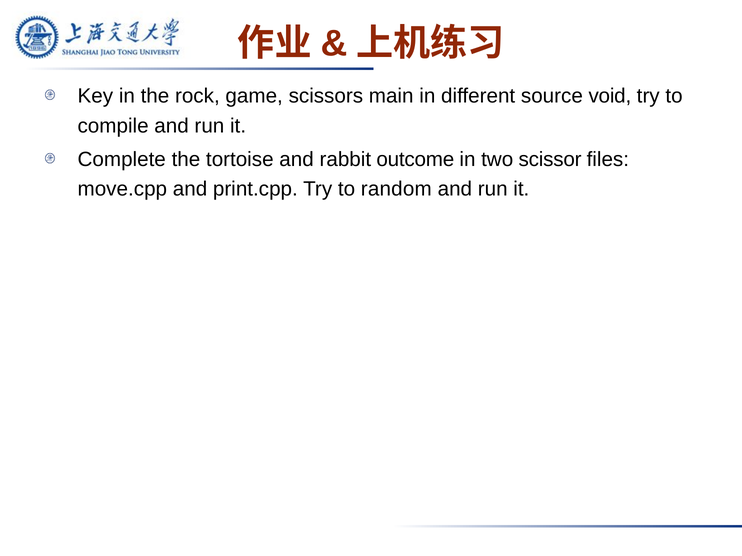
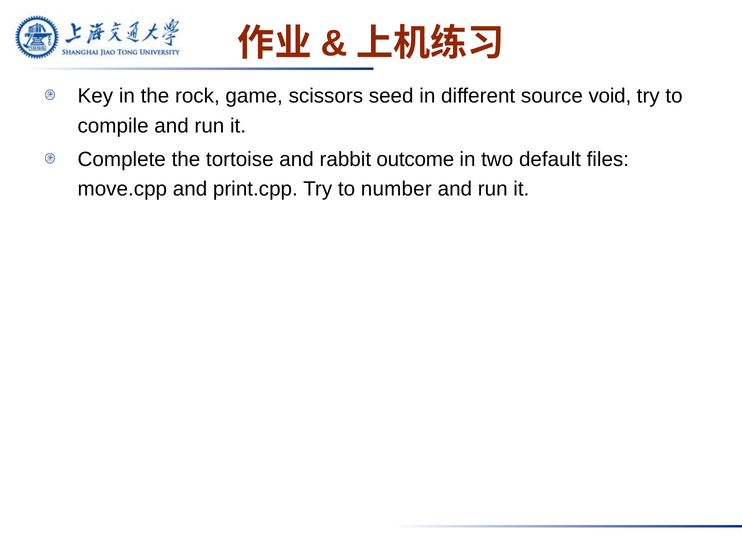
main: main -> seed (391, 96)
scissor: scissor -> default (550, 160)
random: random -> number (396, 189)
